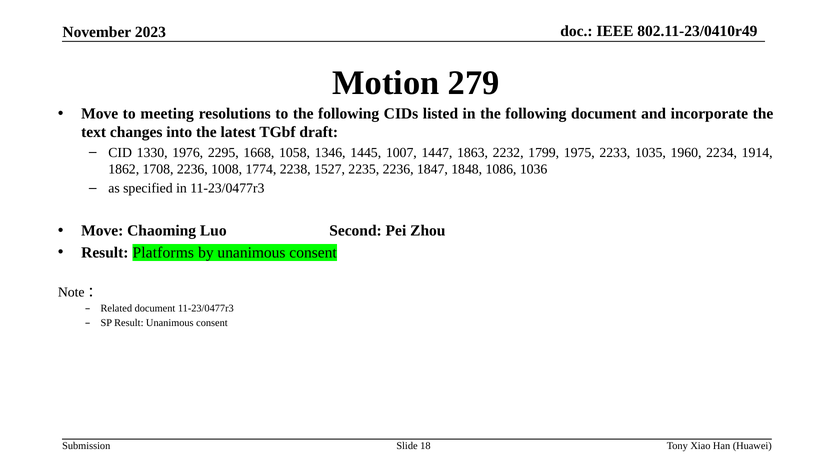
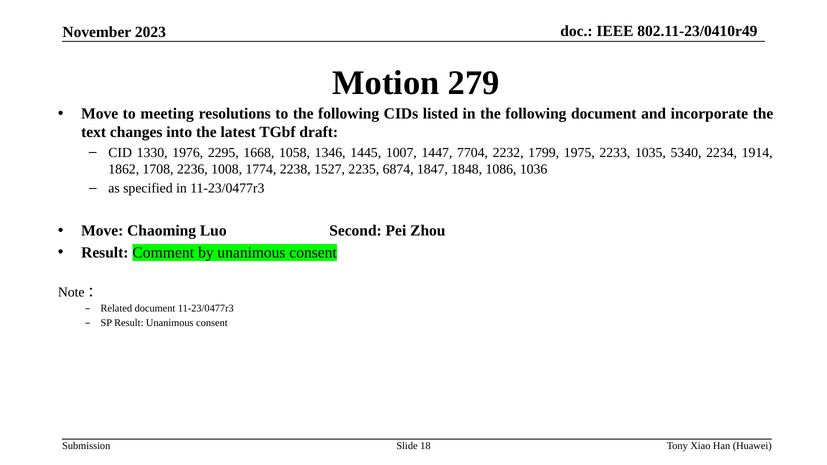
1863: 1863 -> 7704 (473, 153)
1960: 1960 -> 5340 (686, 153)
2235 2236: 2236 -> 6874 (398, 169)
Platforms: Platforms -> Comment (163, 253)
